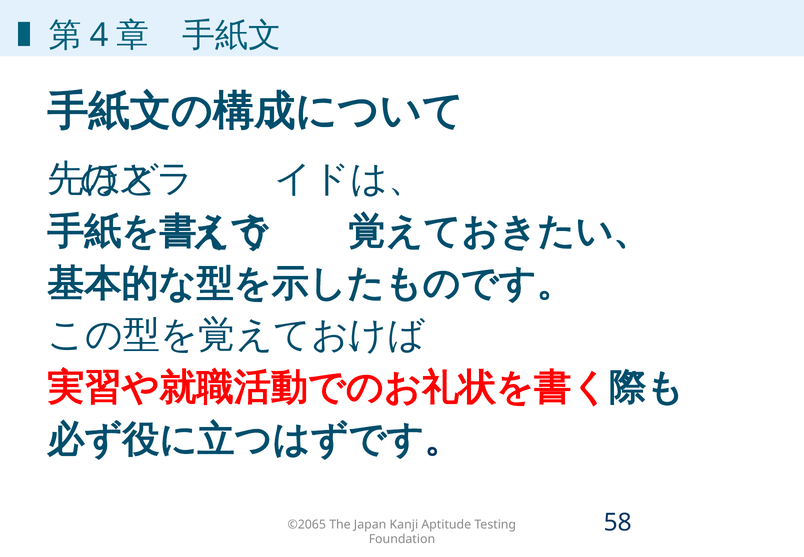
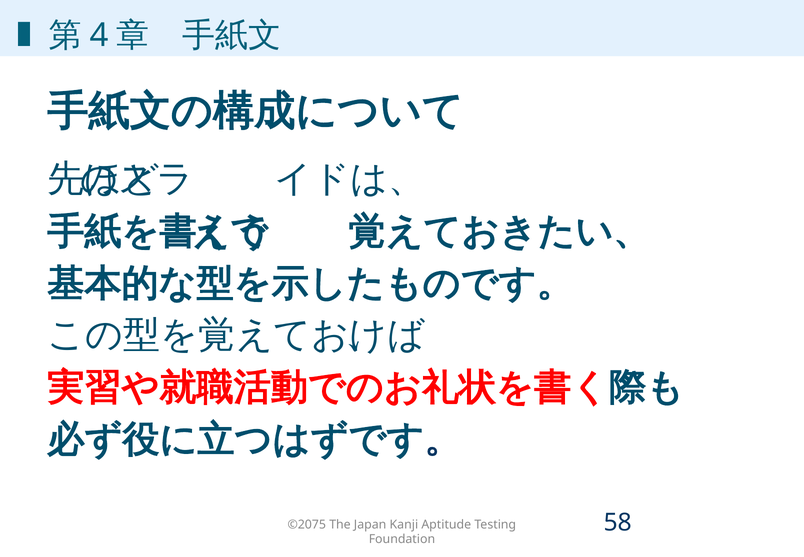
©2065: ©2065 -> ©2075 (307, 524)
